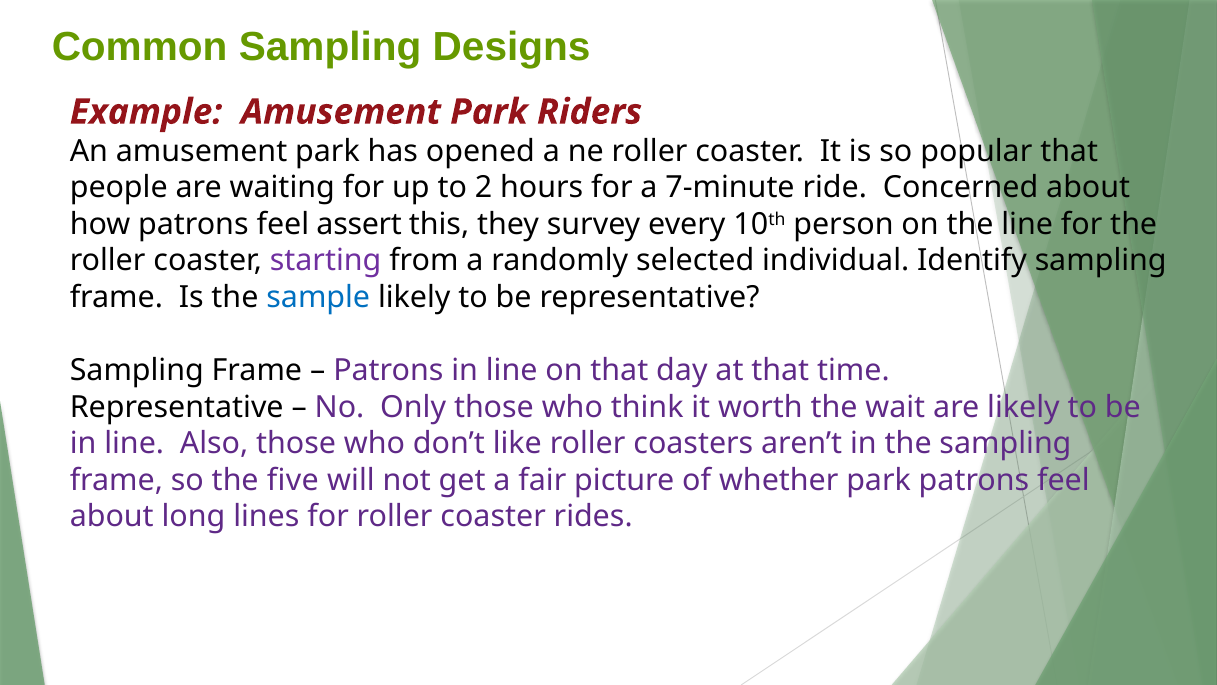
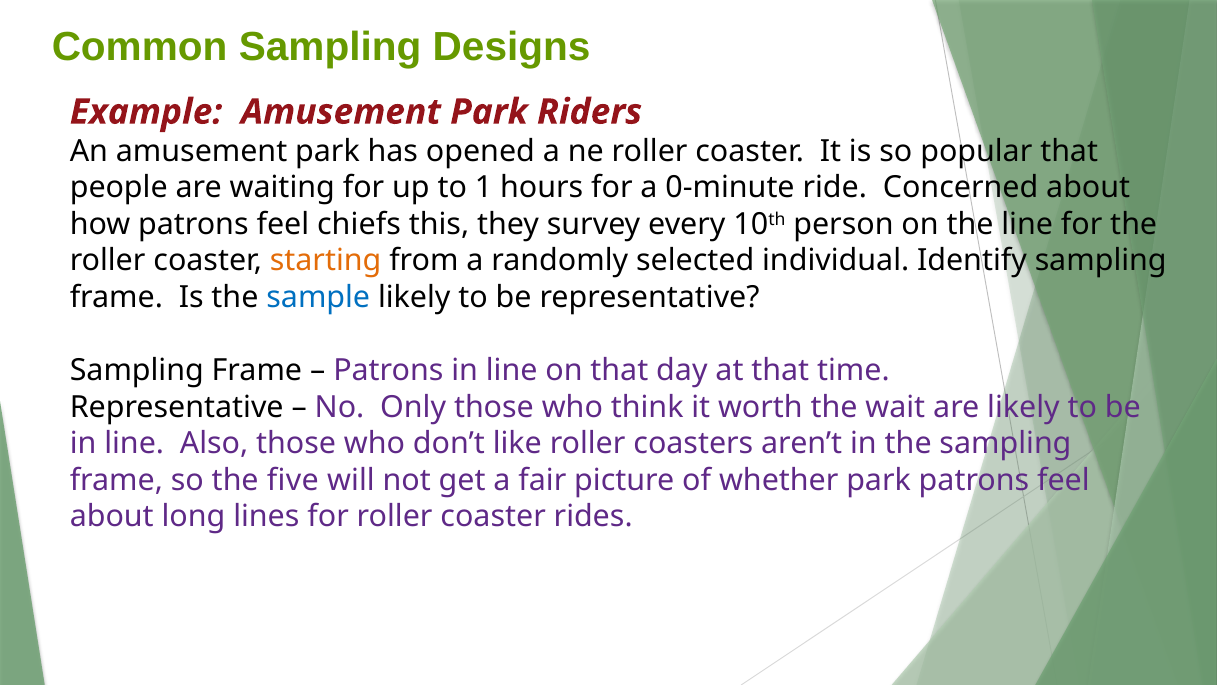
2: 2 -> 1 (484, 188)
7-minute: 7-minute -> 0-minute (730, 188)
assert: assert -> chiefs (359, 224)
starting colour: purple -> orange (326, 261)
